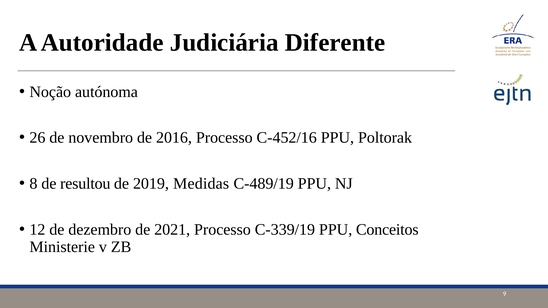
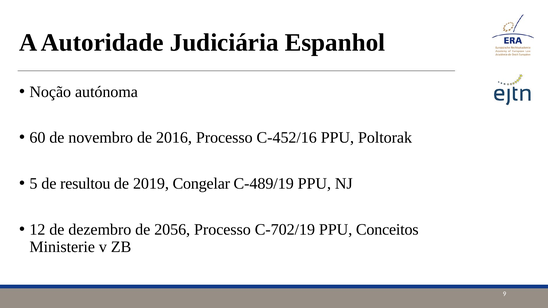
Diferente: Diferente -> Espanhol (335, 43)
26: 26 -> 60 (37, 138)
8: 8 -> 5 (33, 184)
Medidas: Medidas -> Congelar (201, 184)
2021: 2021 -> 2056 (172, 230)
C‑339/19: C‑339/19 -> C‑702/19 (285, 230)
